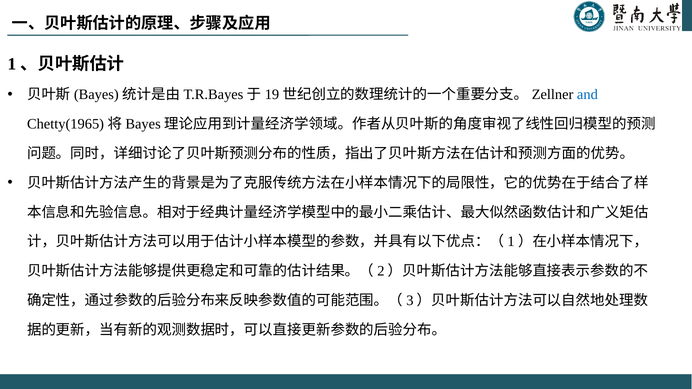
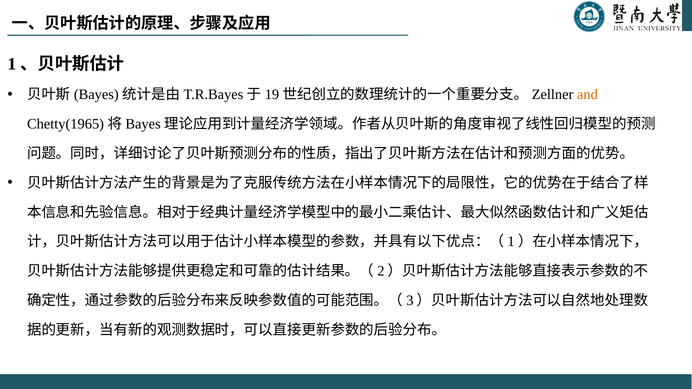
and colour: blue -> orange (587, 95)
